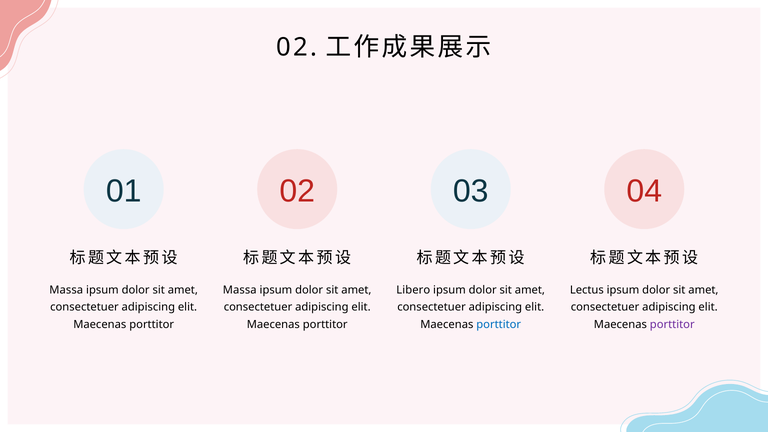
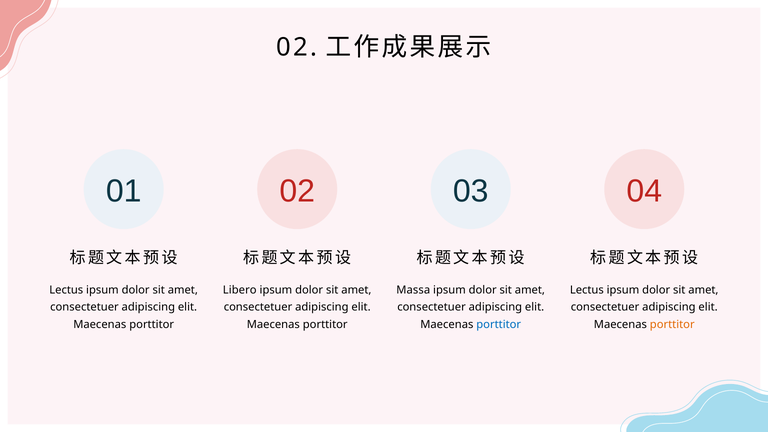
Massa: Massa -> Lectus (66, 290)
Massa: Massa -> Libero (240, 290)
Libero: Libero -> Massa (413, 290)
porttitor colour: purple -> orange (672, 325)
